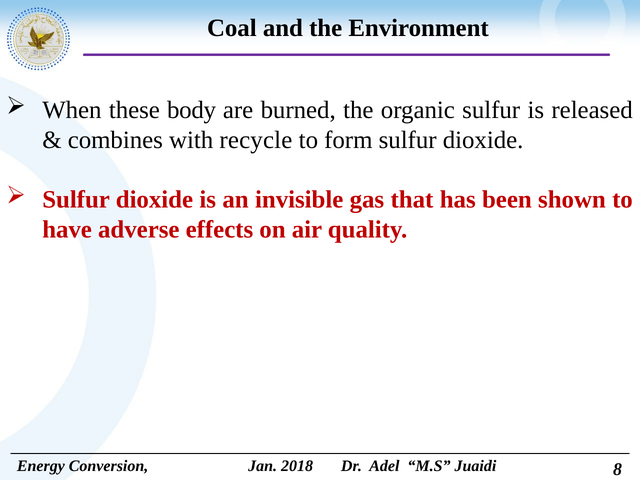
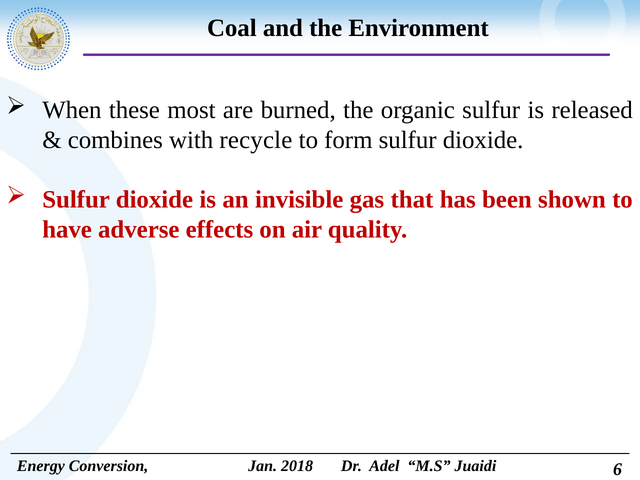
body: body -> most (191, 110)
8: 8 -> 6 (618, 469)
